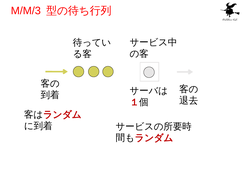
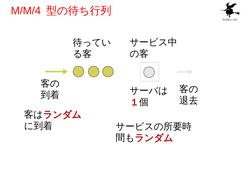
M/M/3: M/M/3 -> M/M/4 (26, 11)
